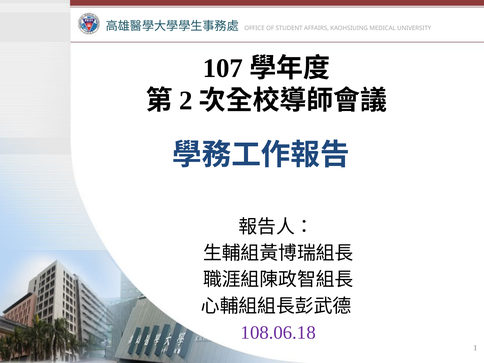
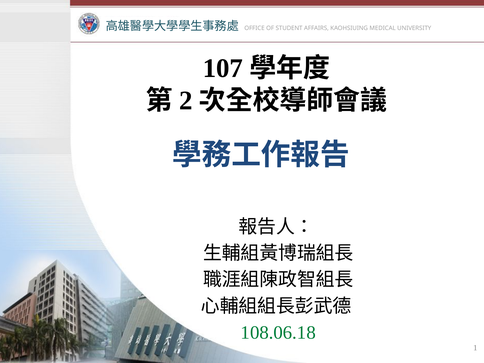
108.06.18 colour: purple -> green (278, 333)
